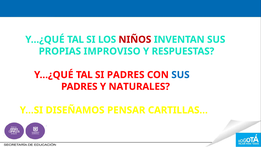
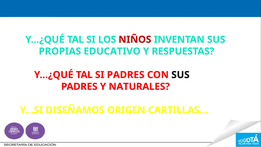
IMPROVISO: IMPROVISO -> EDUCATIVO (112, 51)
SUS colour: blue -> black (180, 75)
PENSAR: PENSAR -> ORIGEN (126, 110)
